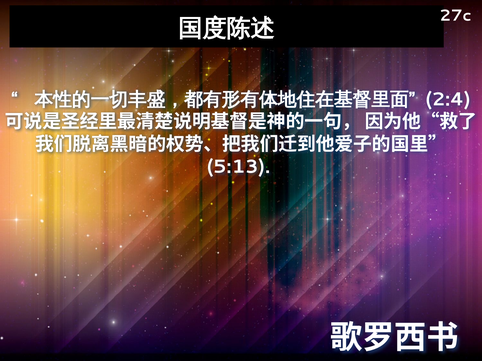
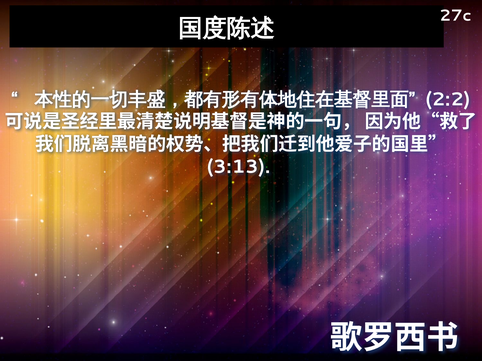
2:4: 2:4 -> 2:2 (448, 99)
5:13: 5:13 -> 3:13 (238, 167)
